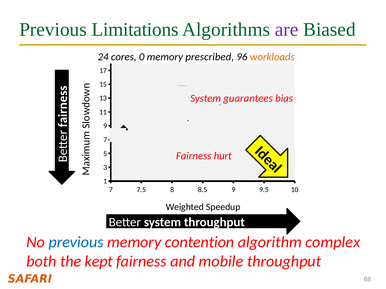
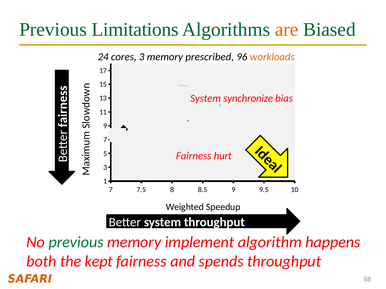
are colour: purple -> orange (287, 30)
cores 0: 0 -> 3 (142, 57)
guarantees: guarantees -> synchronize (248, 99)
previous colour: blue -> green (76, 243)
contention: contention -> implement (200, 243)
complex: complex -> happens (333, 243)
mobile: mobile -> spends (221, 262)
